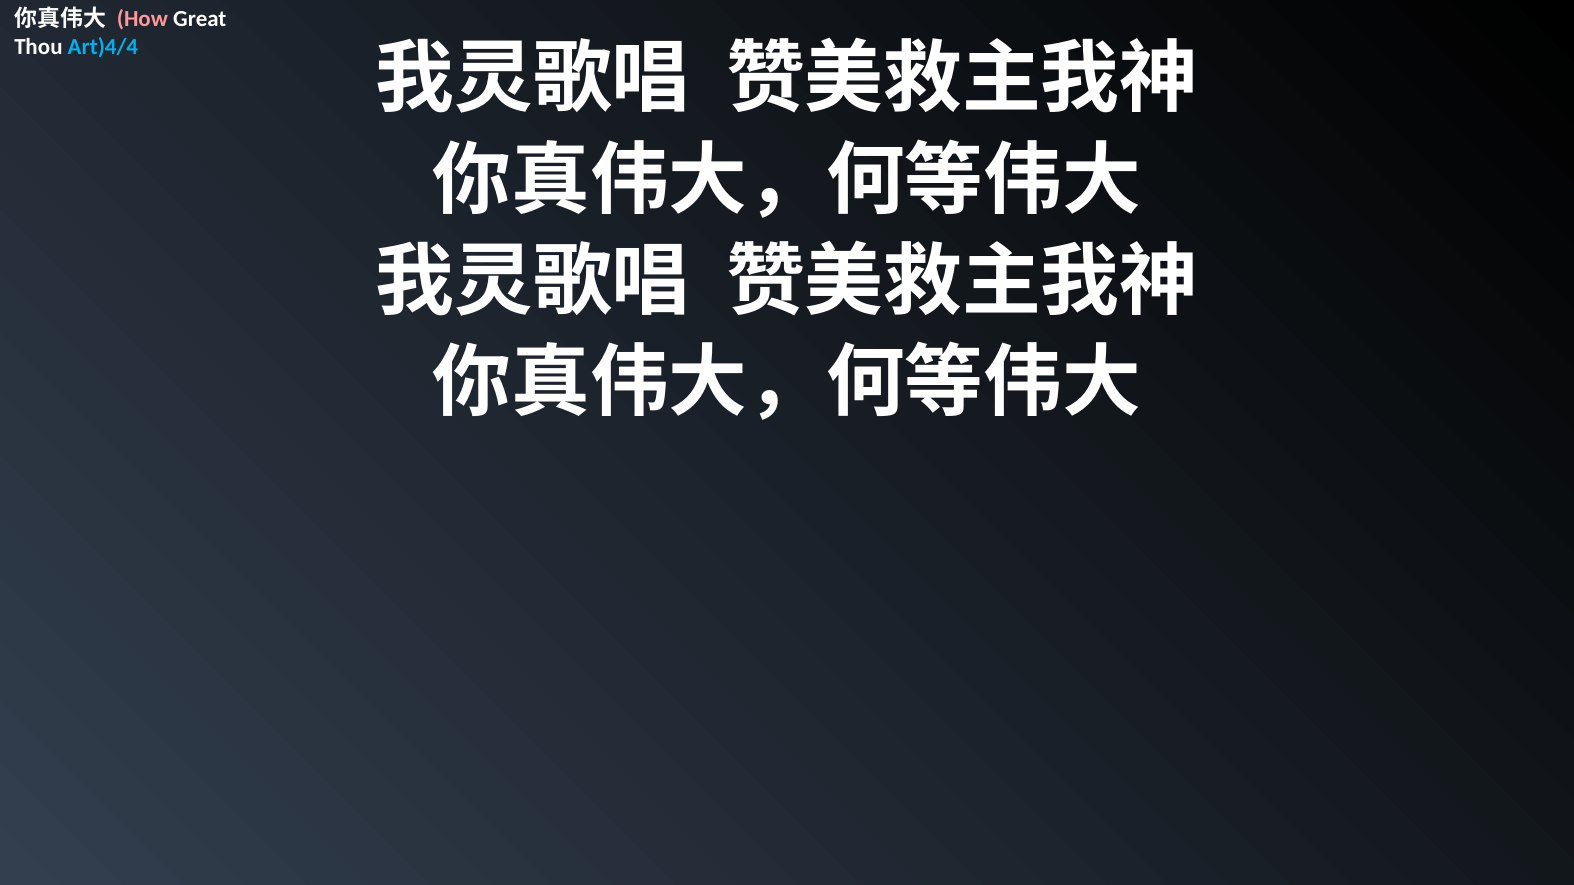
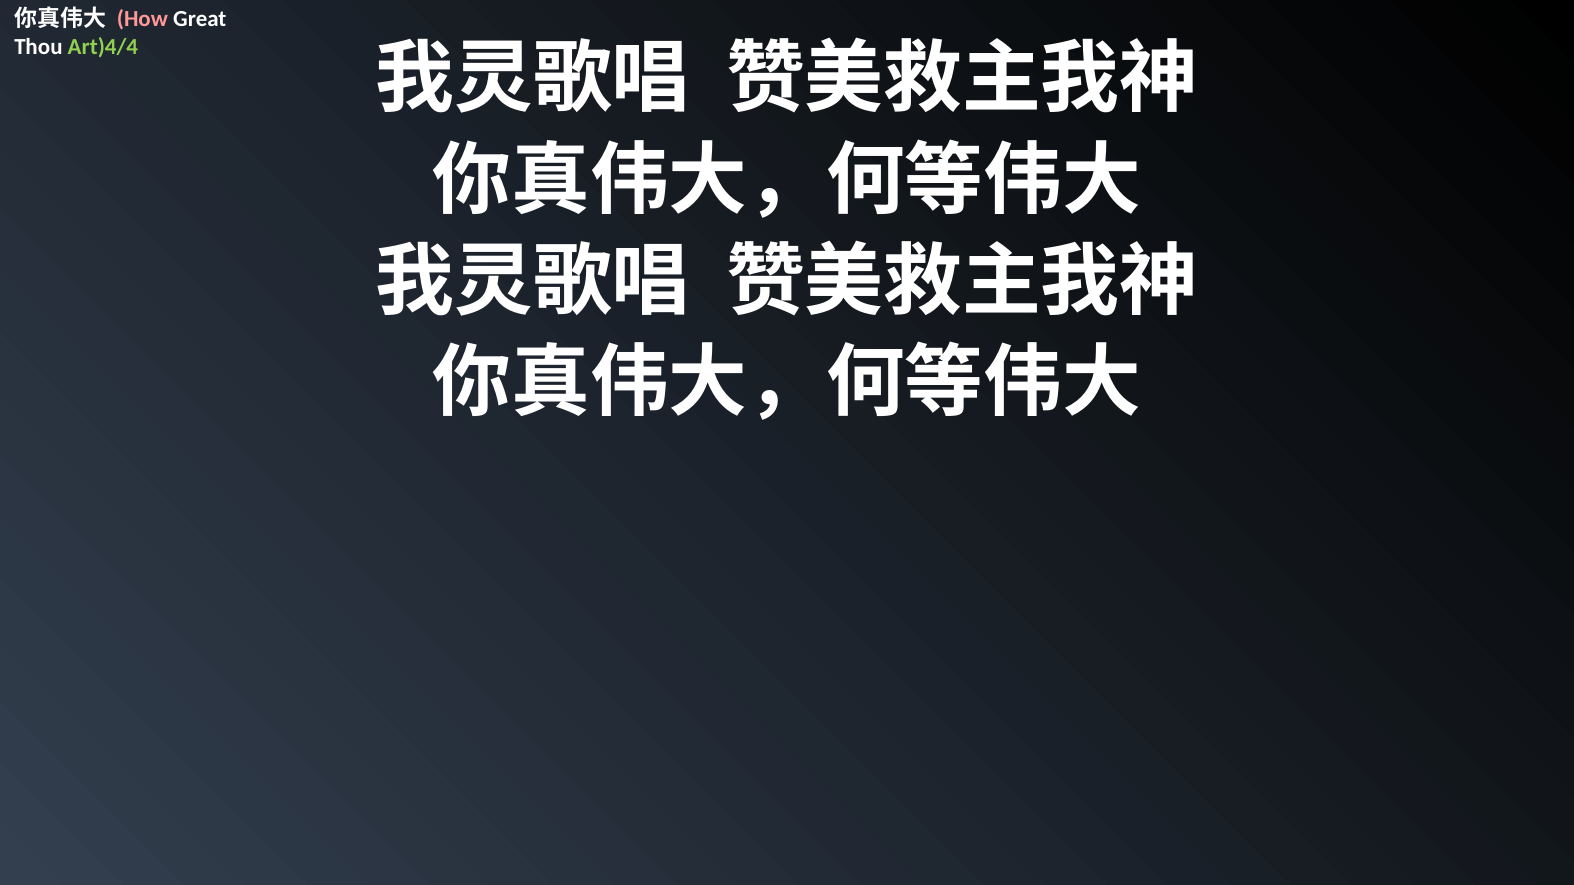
Art)4/4 colour: light blue -> light green (103, 47)
